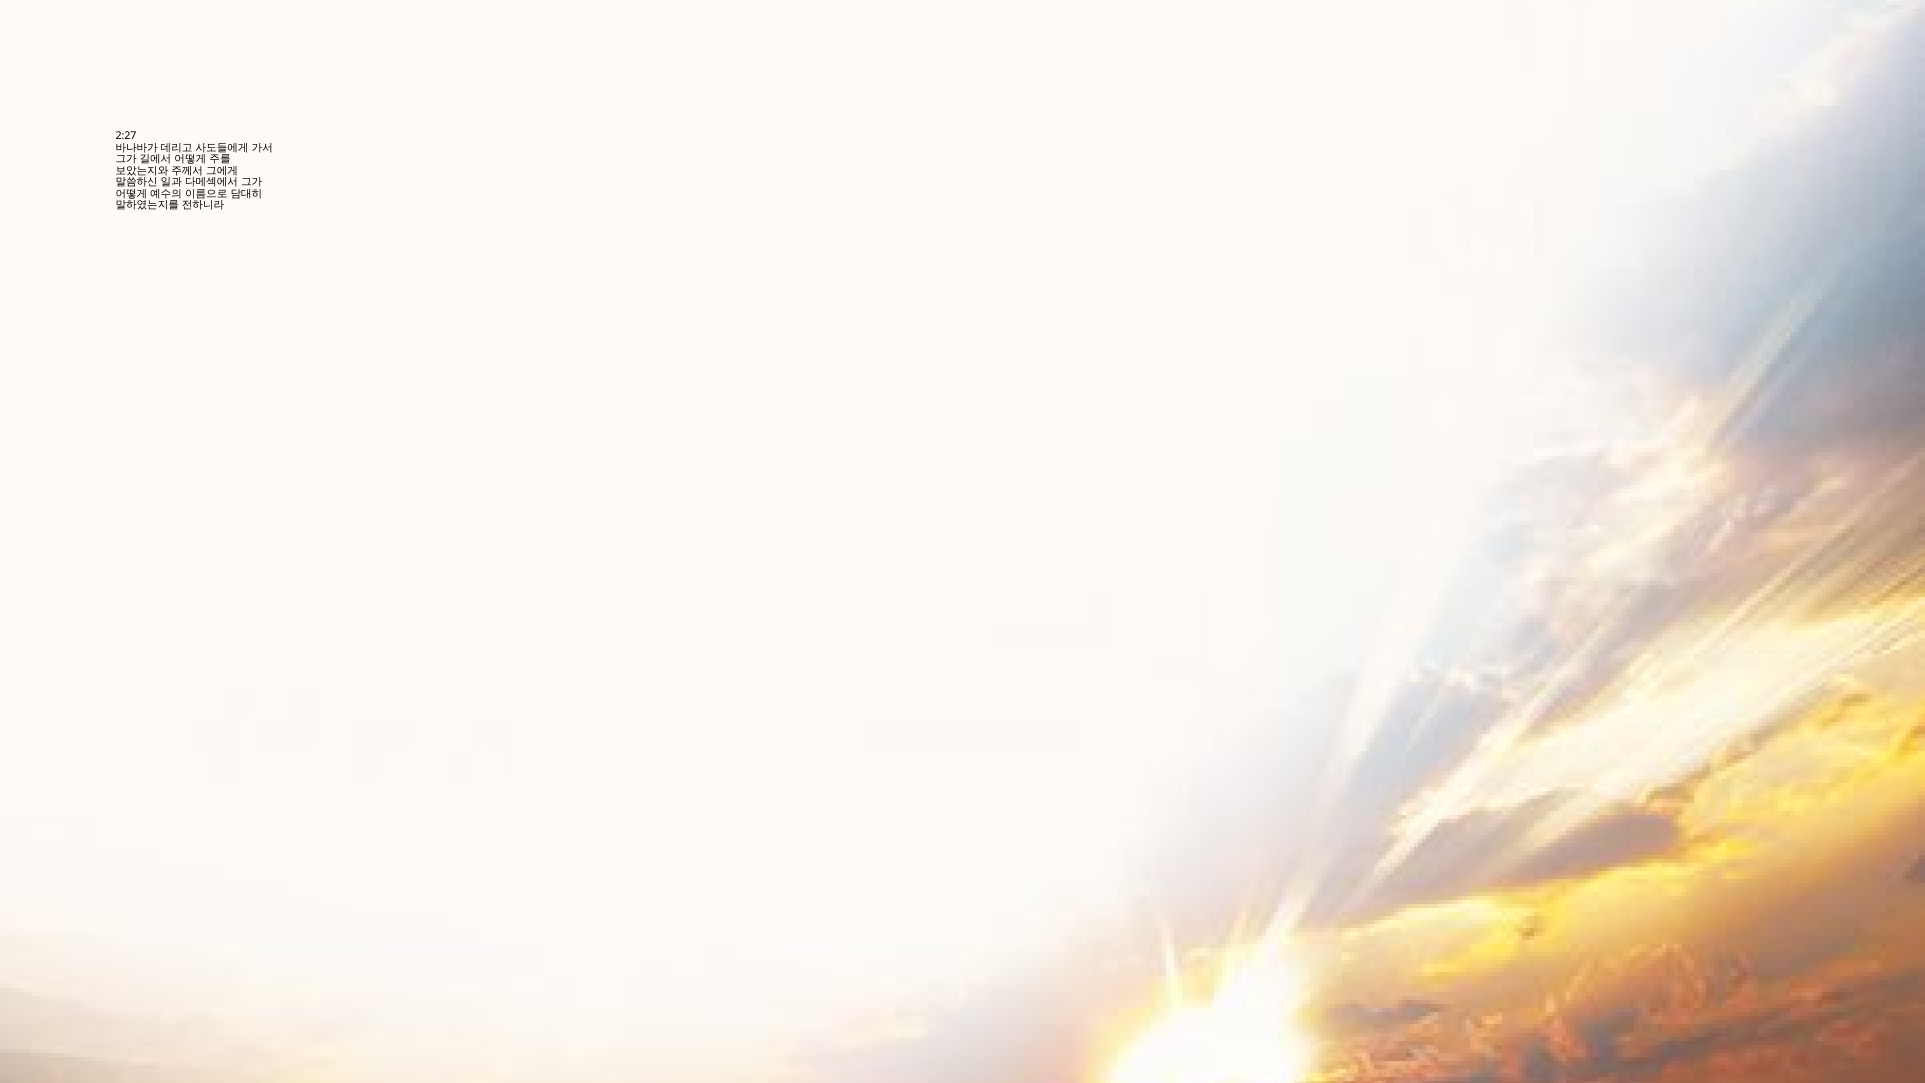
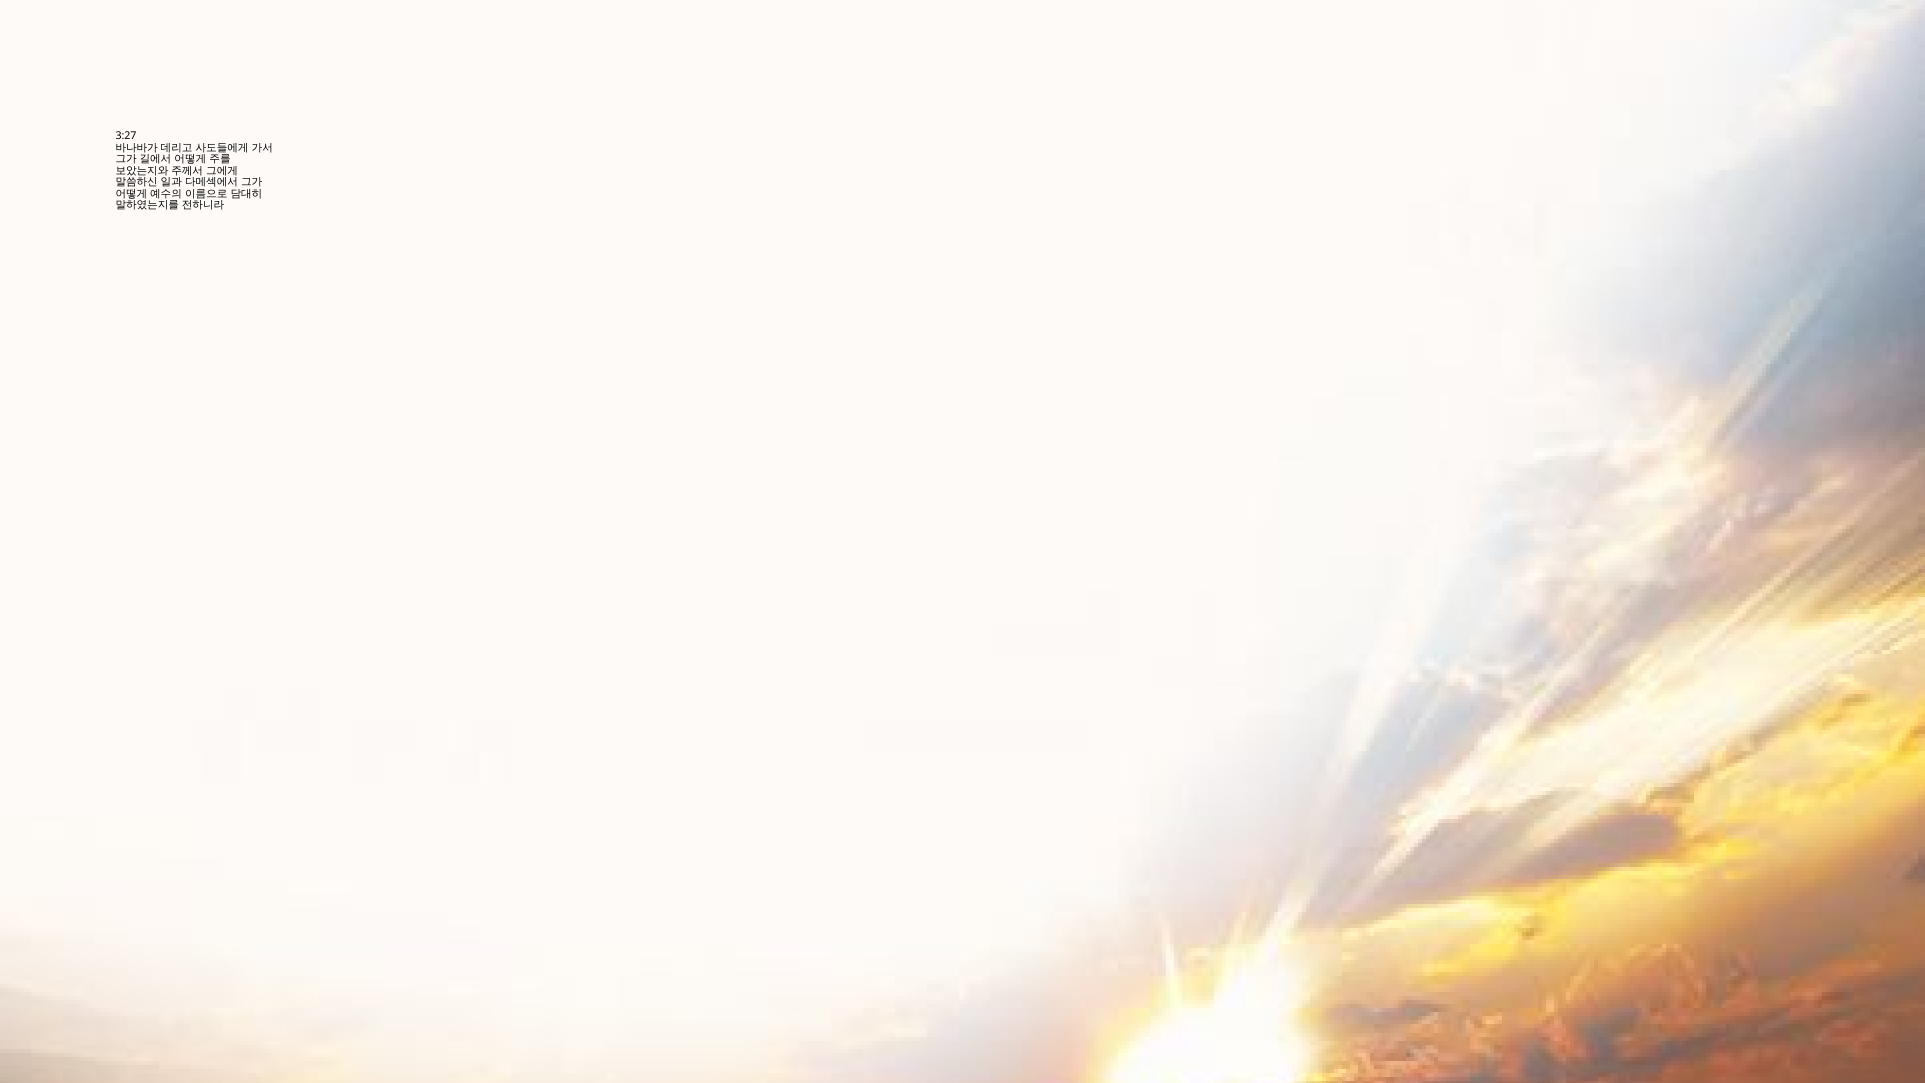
2:27: 2:27 -> 3:27 (126, 136)
